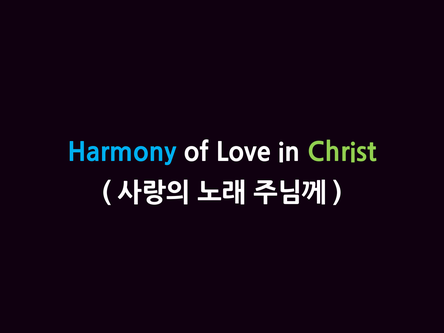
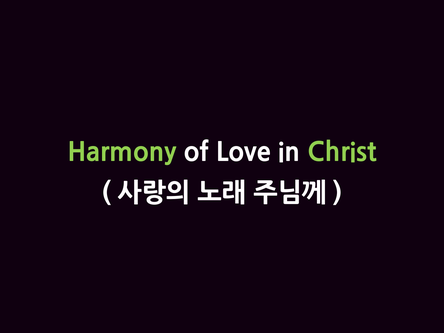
Harmony colour: light blue -> light green (122, 153)
